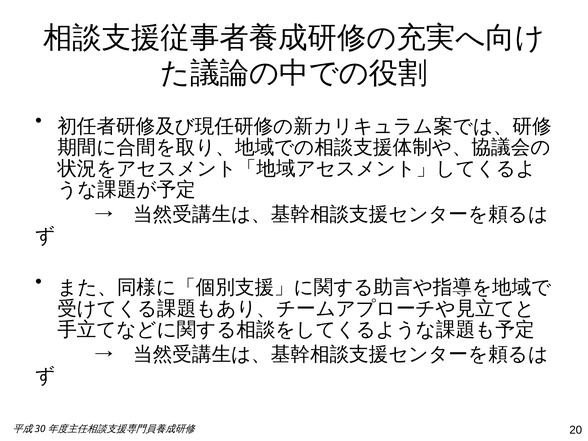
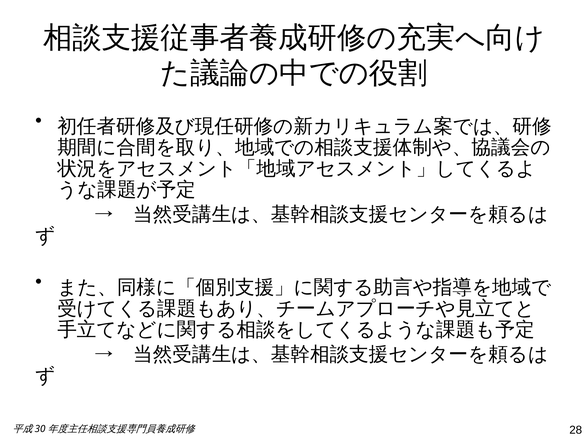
20: 20 -> 28 (576, 430)
